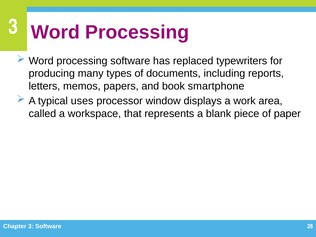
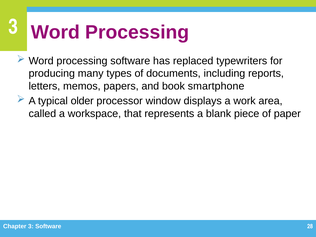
uses: uses -> older (82, 101)
